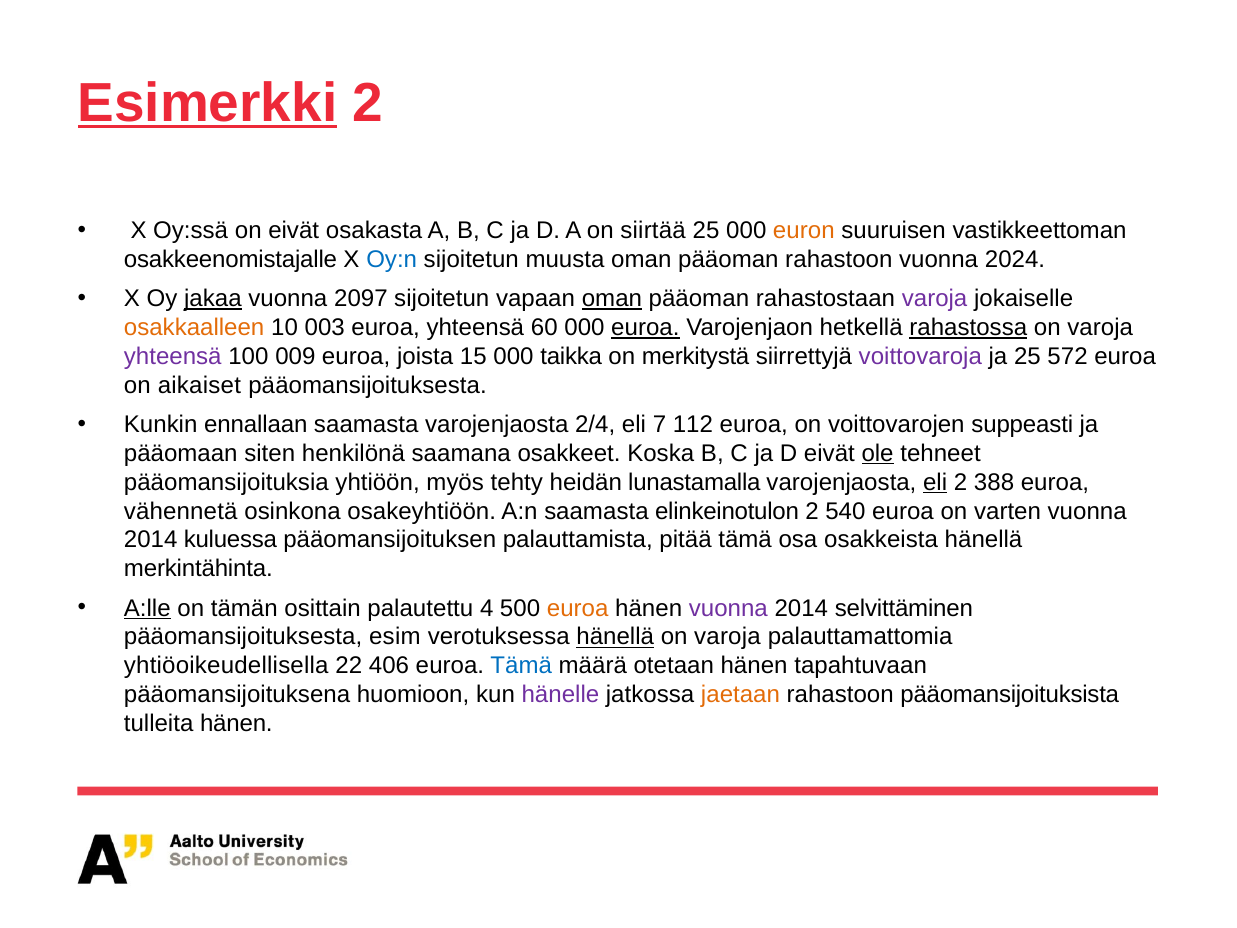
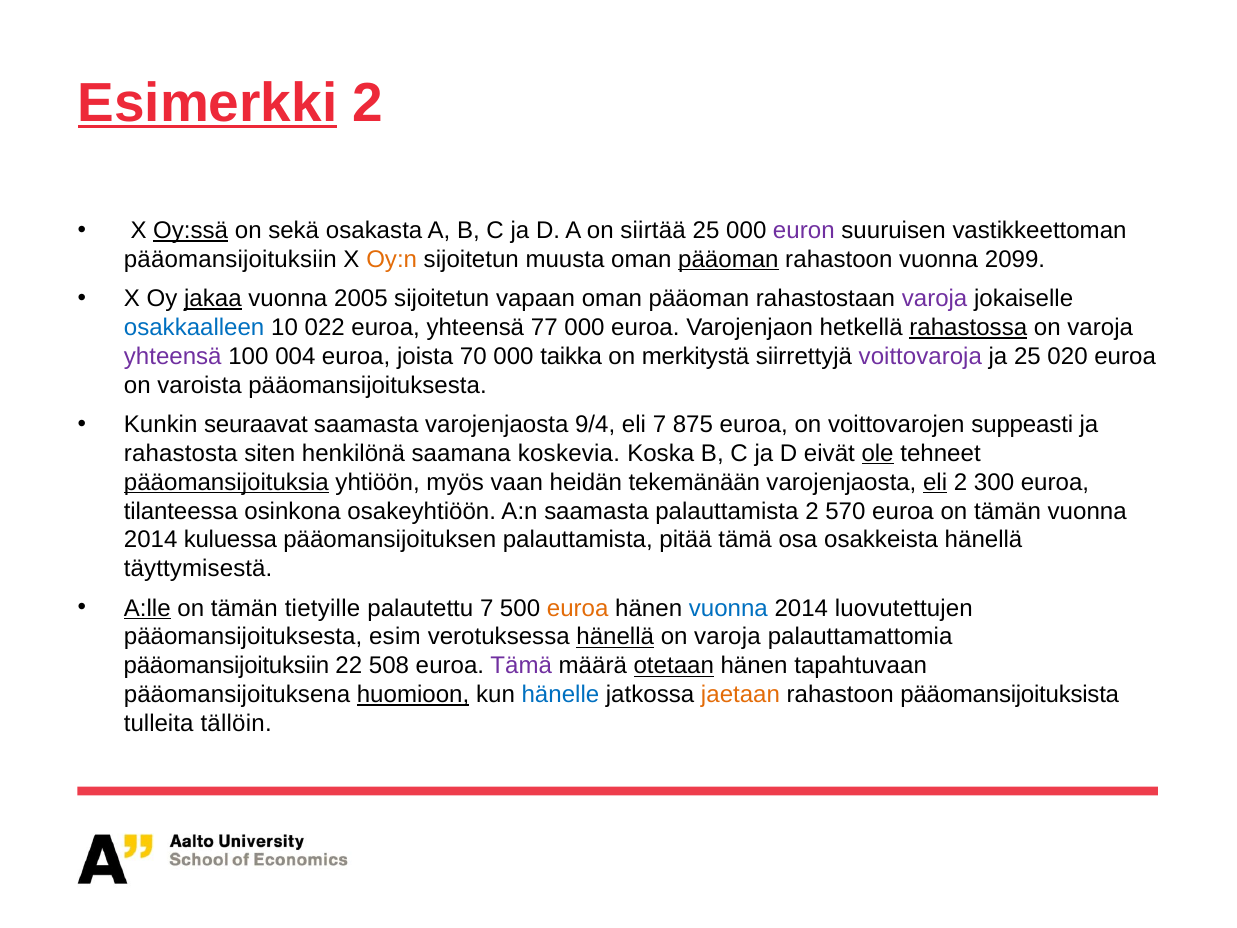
Oy:ssä underline: none -> present (191, 230)
on eivät: eivät -> sekä (294, 230)
euron colour: orange -> purple (804, 230)
osakkeenomistajalle: osakkeenomistajalle -> pääomansijoituksiin (230, 259)
Oy:n colour: blue -> orange (392, 259)
pääoman underline: none -> present (728, 259)
2024: 2024 -> 2099 (1015, 259)
2097: 2097 -> 2005 (361, 299)
oman underline: present -> none (612, 299)
osakkaalleen colour: orange -> blue (194, 327)
003: 003 -> 022 (325, 327)
60: 60 -> 77 (544, 327)
euroa underline: present -> none (645, 327)
009: 009 -> 004 (295, 356)
15: 15 -> 70 (473, 356)
572: 572 -> 020 (1068, 356)
aikaiset: aikaiset -> varoista (199, 385)
ennallaan: ennallaan -> seuraavat (256, 424)
2/4: 2/4 -> 9/4 (595, 424)
112: 112 -> 875 (693, 424)
pääomaan: pääomaan -> rahastosta (181, 453)
osakkeet: osakkeet -> koskevia (569, 453)
pääomansijoituksia underline: none -> present (226, 482)
tehty: tehty -> vaan (517, 482)
lunastamalla: lunastamalla -> tekemänään (694, 482)
388: 388 -> 300 (994, 482)
vähennetä: vähennetä -> tilanteessa (181, 511)
saamasta elinkeinotulon: elinkeinotulon -> palauttamista (727, 511)
540: 540 -> 570 (845, 511)
euroa on varten: varten -> tämän (1008, 511)
merkintähinta: merkintähinta -> täyttymisestä (198, 569)
osittain: osittain -> tietyille (323, 608)
palautettu 4: 4 -> 7 (487, 608)
vuonna colour: purple -> blue (728, 608)
selvittäminen: selvittäminen -> luovutettujen (904, 608)
yhtiöoikeudellisella: yhtiöoikeudellisella -> pääomansijoituksiin (226, 666)
406: 406 -> 508 (389, 666)
Tämä colour: blue -> purple (521, 666)
otetaan underline: none -> present (674, 666)
huomioon underline: none -> present (413, 695)
hänelle colour: purple -> blue (560, 695)
tulleita hänen: hänen -> tällöin (236, 723)
